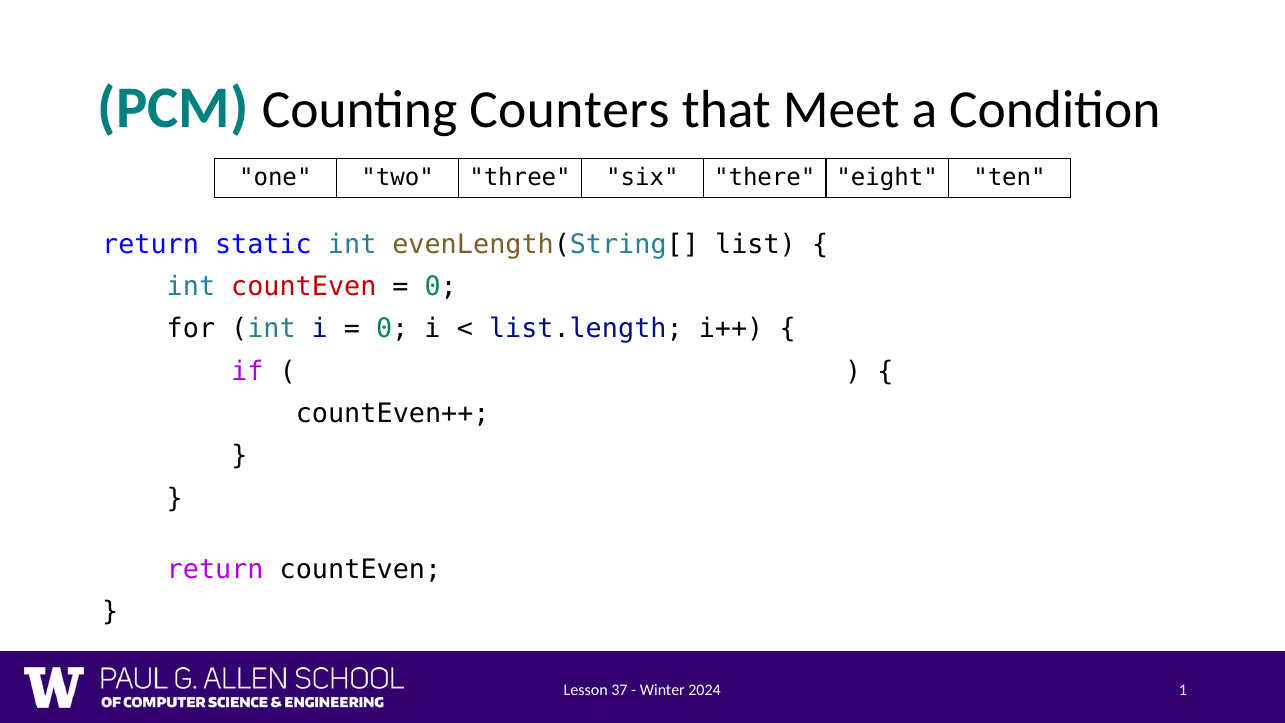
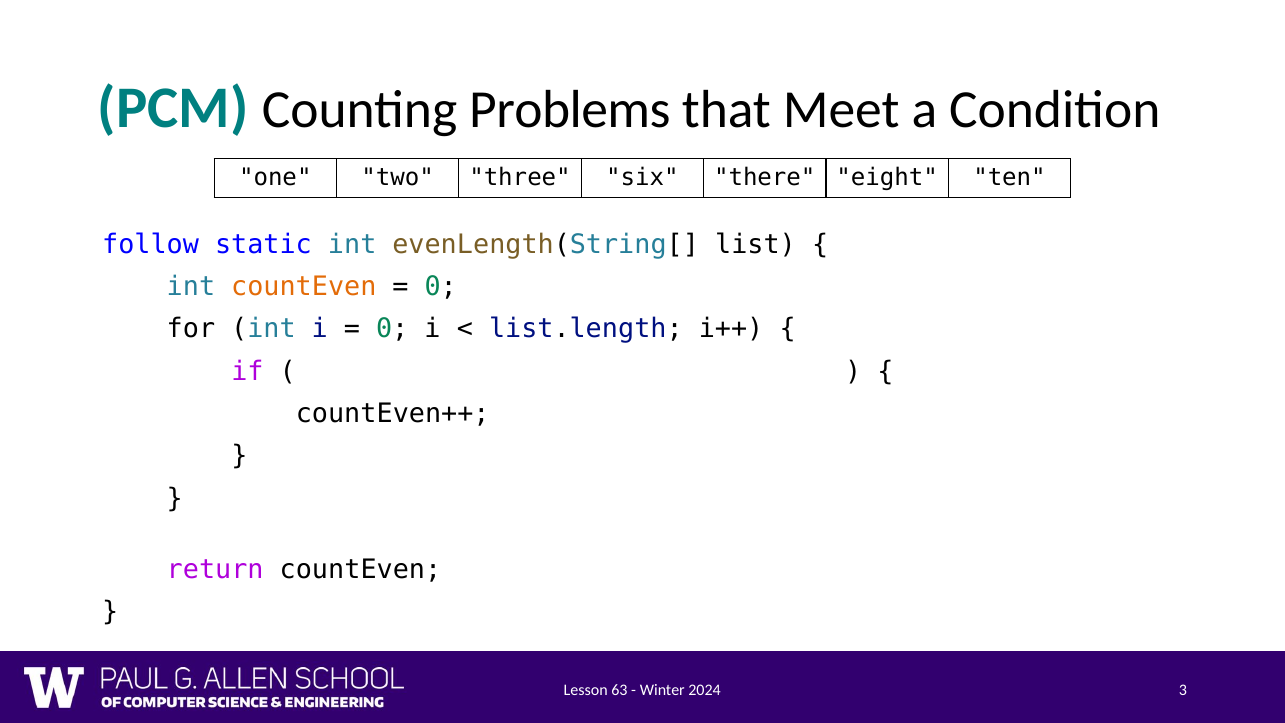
Counters: Counters -> Problems (570, 110)
return: return -> follow (151, 244)
countEven colour: red -> orange (304, 287)
37: 37 -> 63 (619, 690)
1: 1 -> 3 (1183, 690)
